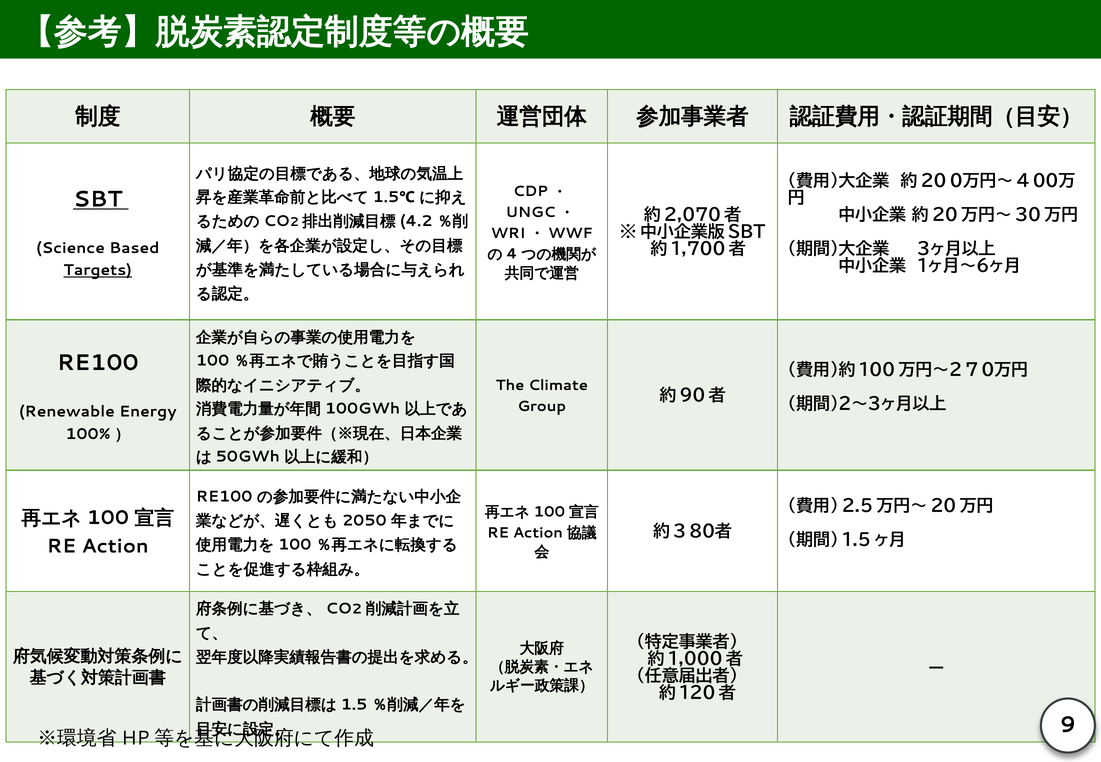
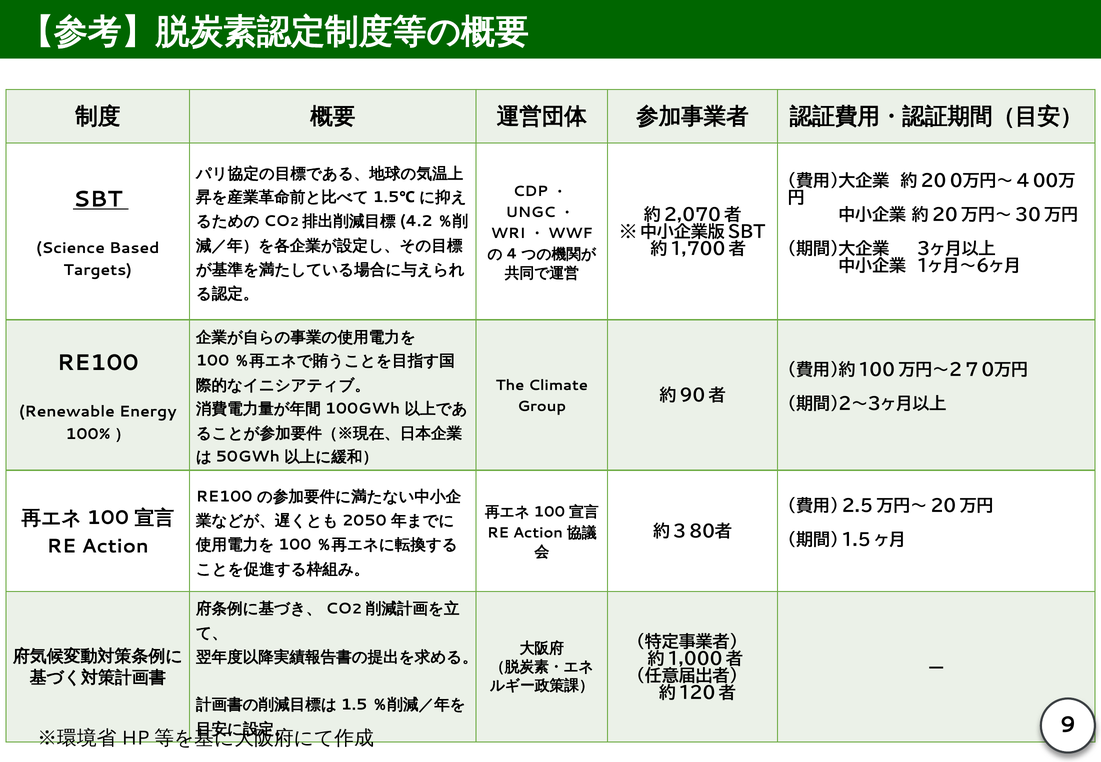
Targets underline: present -> none (98, 270)
